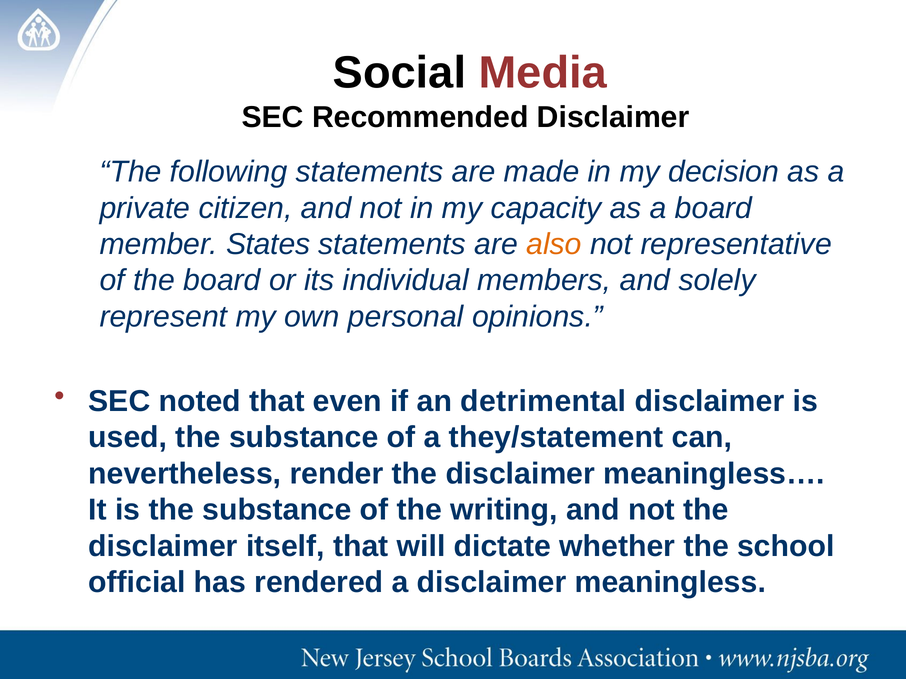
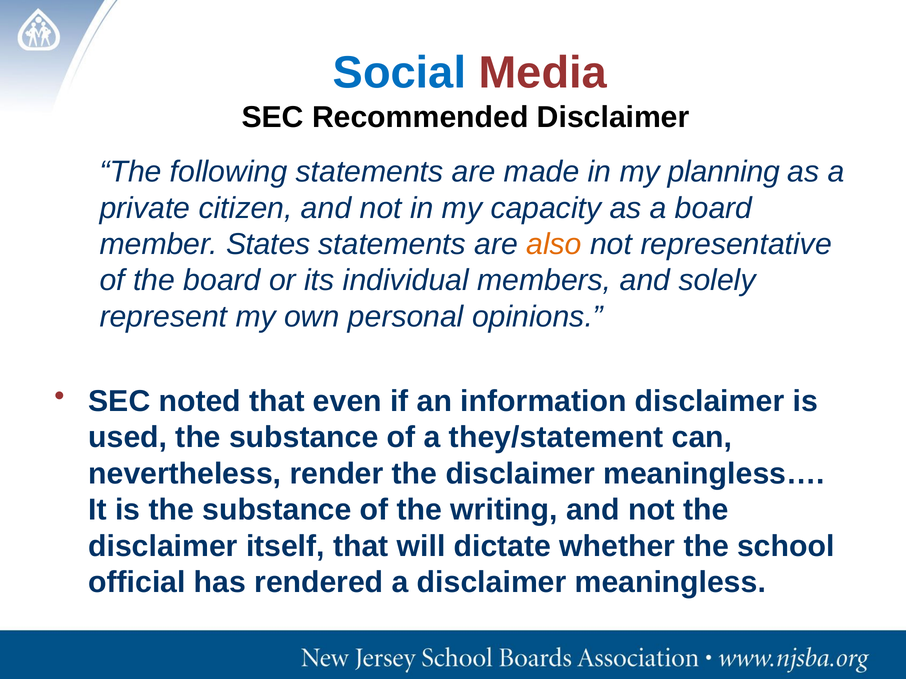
Social colour: black -> blue (400, 73)
decision: decision -> planning (724, 172)
detrimental: detrimental -> information (543, 402)
